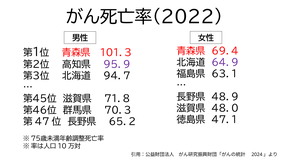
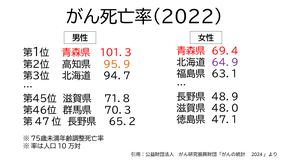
９５．９ colour: purple -> orange (117, 64)
